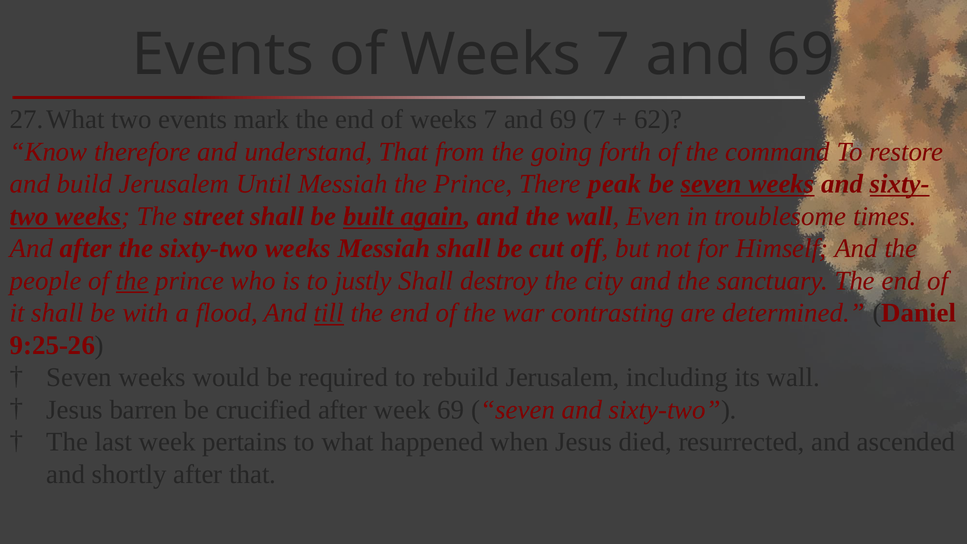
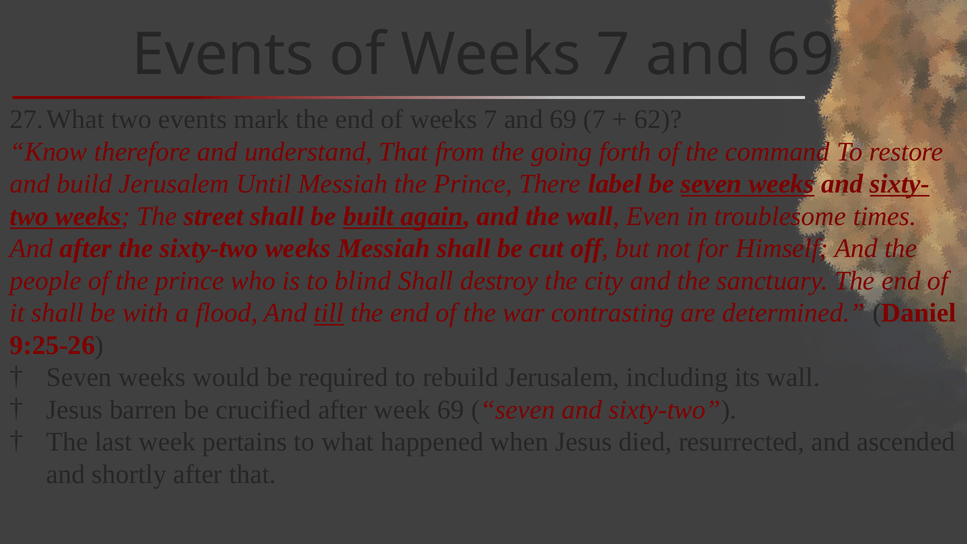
peak: peak -> label (615, 184)
the underline: present -> none (132, 281)
justly: justly -> blind (363, 281)
